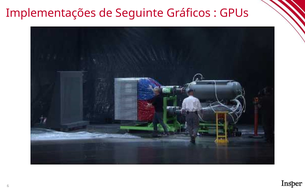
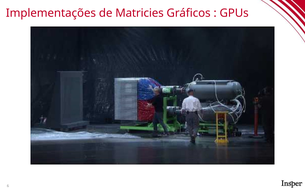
Seguinte: Seguinte -> Matricies (140, 13)
